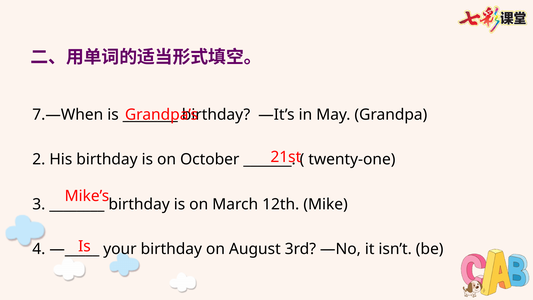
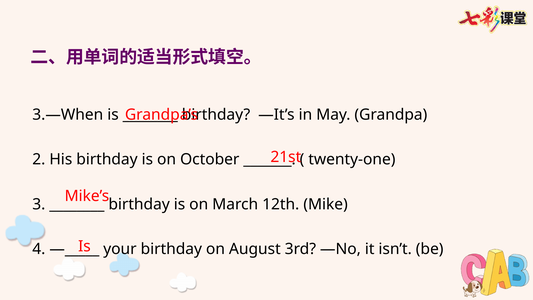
7.—When: 7.—When -> 3.—When (68, 115)
